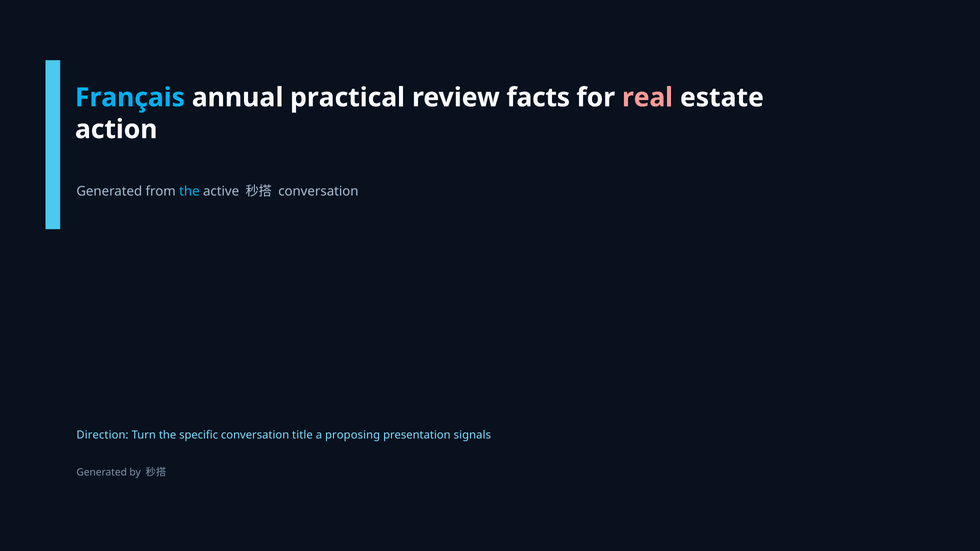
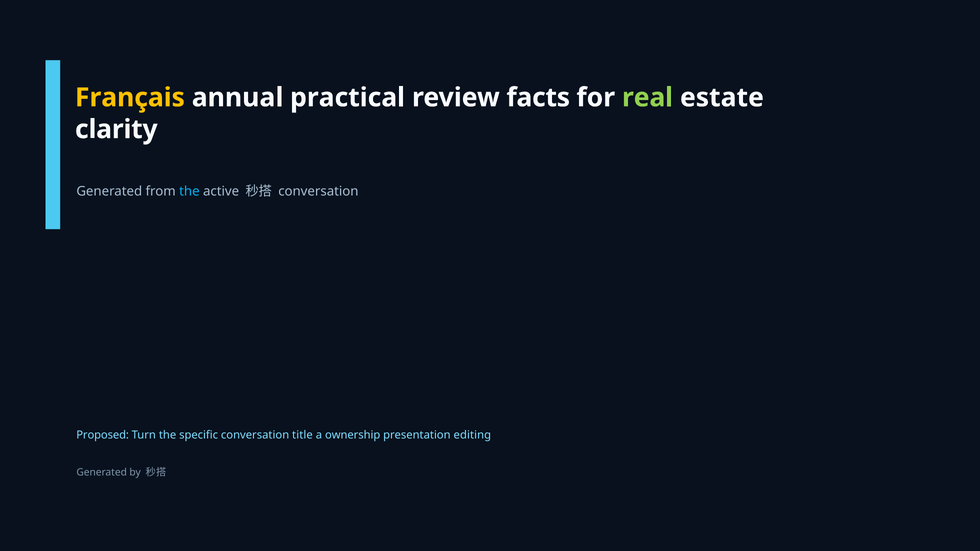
Français colour: light blue -> yellow (130, 98)
real colour: pink -> light green (648, 98)
action: action -> clarity (116, 129)
Direction: Direction -> Proposed (103, 435)
proposing: proposing -> ownership (353, 435)
signals: signals -> editing (472, 435)
